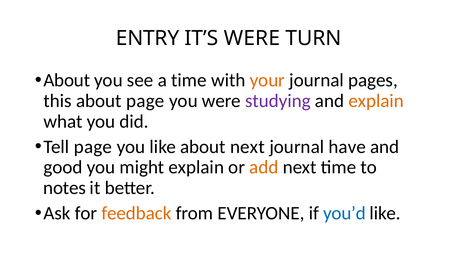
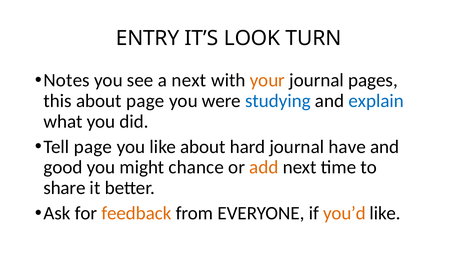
IT’S WERE: WERE -> LOOK (252, 38)
About: About -> Notes (67, 80)
a time: time -> next (189, 80)
studying colour: purple -> blue (278, 101)
explain colour: orange -> blue (376, 101)
about next: next -> hard (248, 147)
might explain: explain -> chance (196, 168)
notes: notes -> share (65, 188)
you’d colour: blue -> orange (344, 214)
